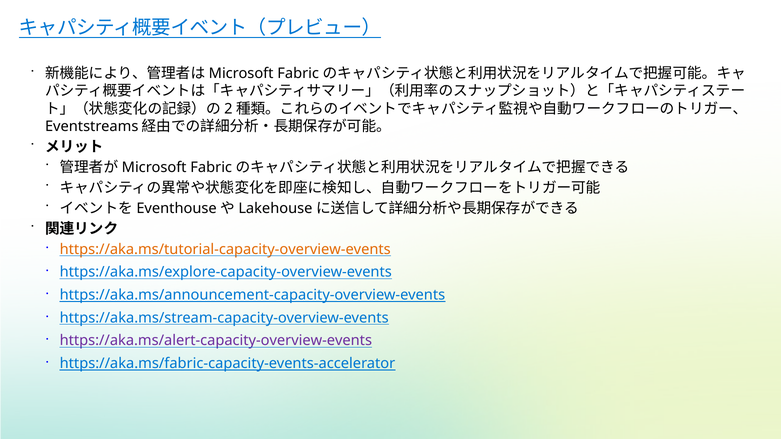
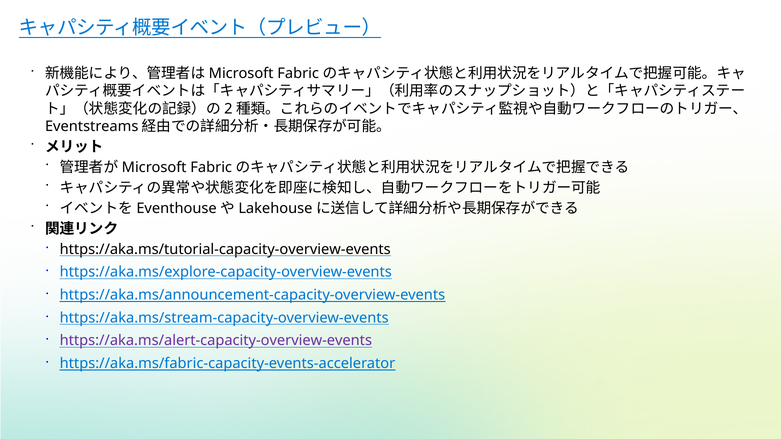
https://aka.ms/tutorial-capacity-overview-events colour: orange -> black (225, 249)
